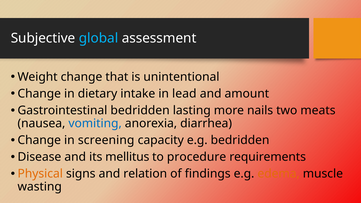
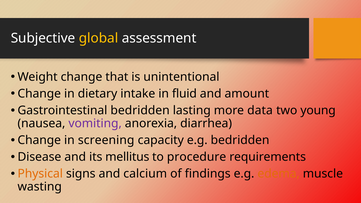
global colour: light blue -> yellow (99, 38)
lead: lead -> fluid (184, 94)
nails: nails -> data (260, 111)
meats: meats -> young (318, 111)
vomiting colour: blue -> purple (95, 124)
relation: relation -> calcium (145, 174)
